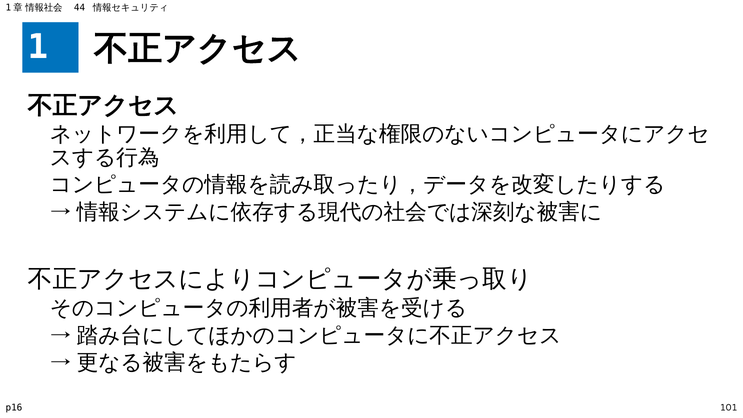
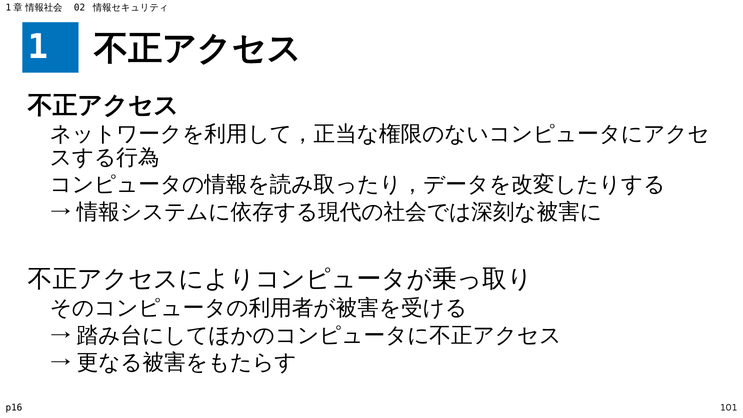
44: 44 -> 02 (80, 8)
